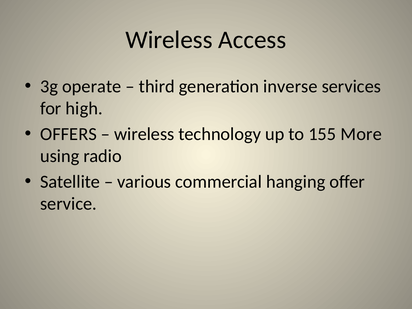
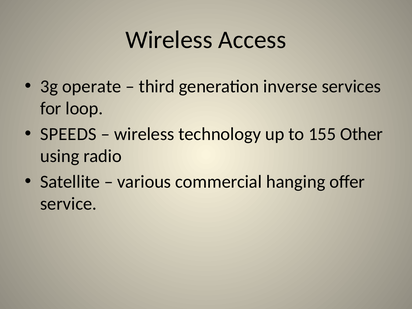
high: high -> loop (84, 108)
OFFERS: OFFERS -> SPEEDS (68, 134)
More: More -> Other (361, 134)
